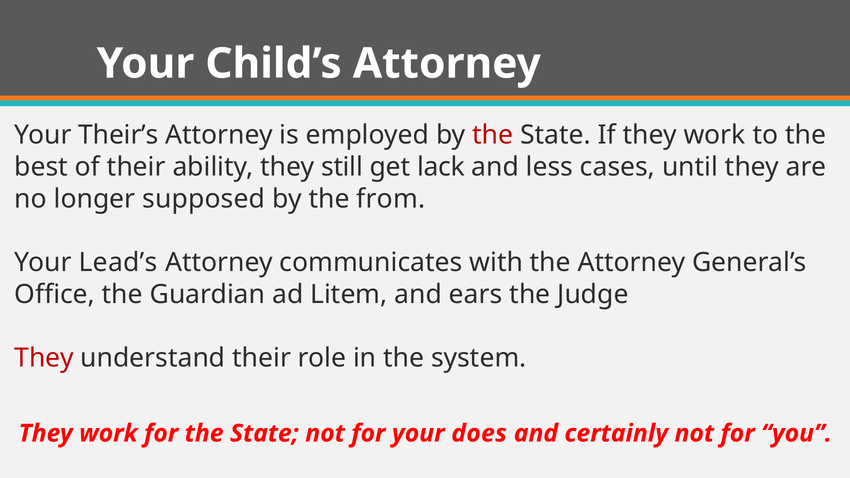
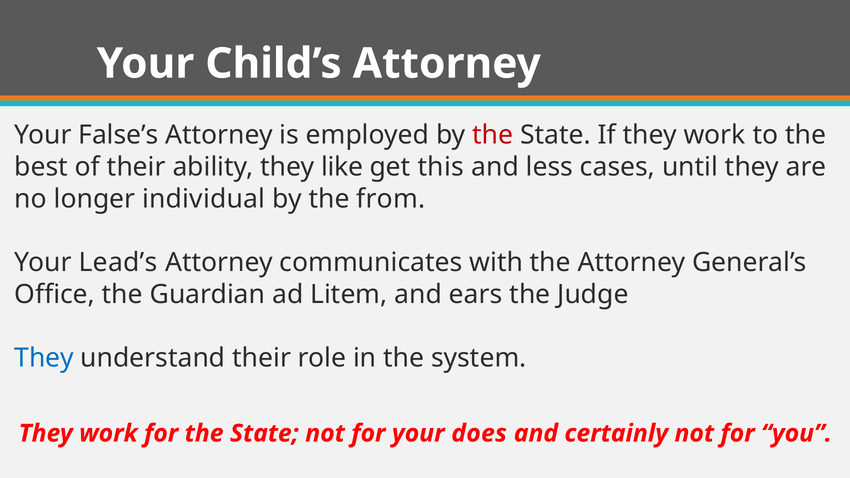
Their’s: Their’s -> False’s (118, 135)
still: still -> like (342, 167)
lack: lack -> this (441, 167)
supposed: supposed -> individual (204, 199)
They colour: red -> blue (44, 358)
